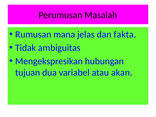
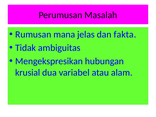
tujuan: tujuan -> krusial (28, 73)
akan: akan -> alam (122, 73)
